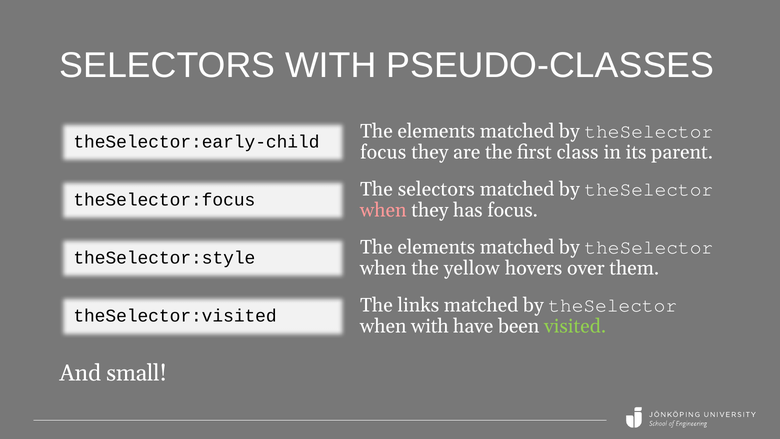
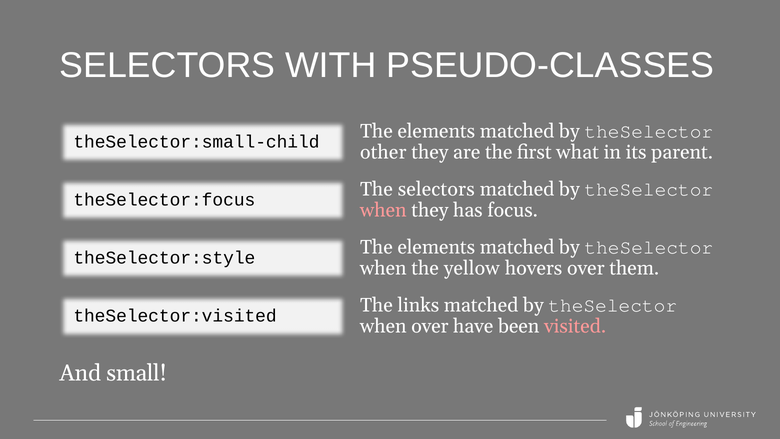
theSelector:early-child: theSelector:early-child -> theSelector:small-child (196, 142)
focus: focus -> other (383, 152)
class: class -> what (578, 152)
when with: with -> over (430, 326)
visited colour: light green -> pink (575, 326)
